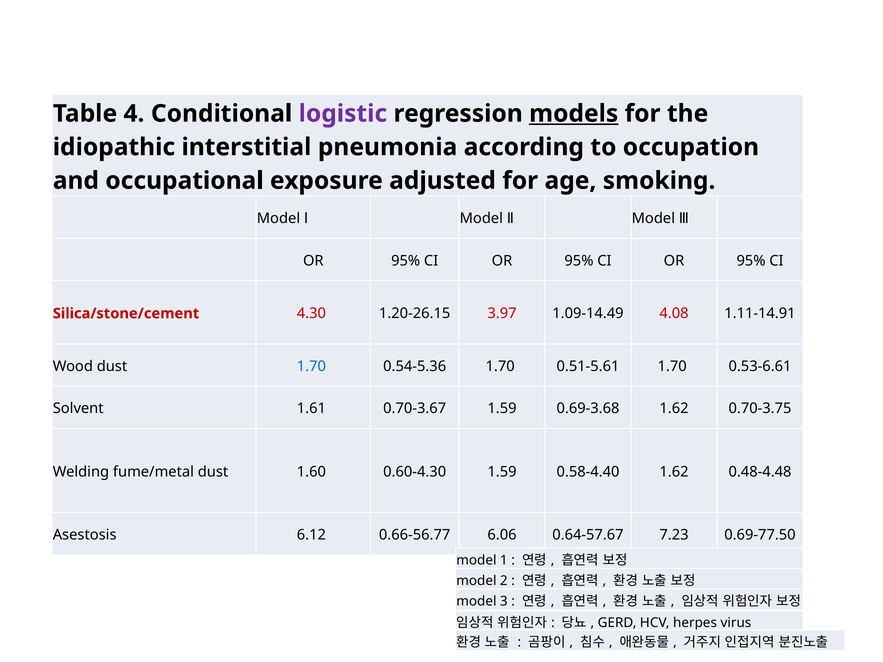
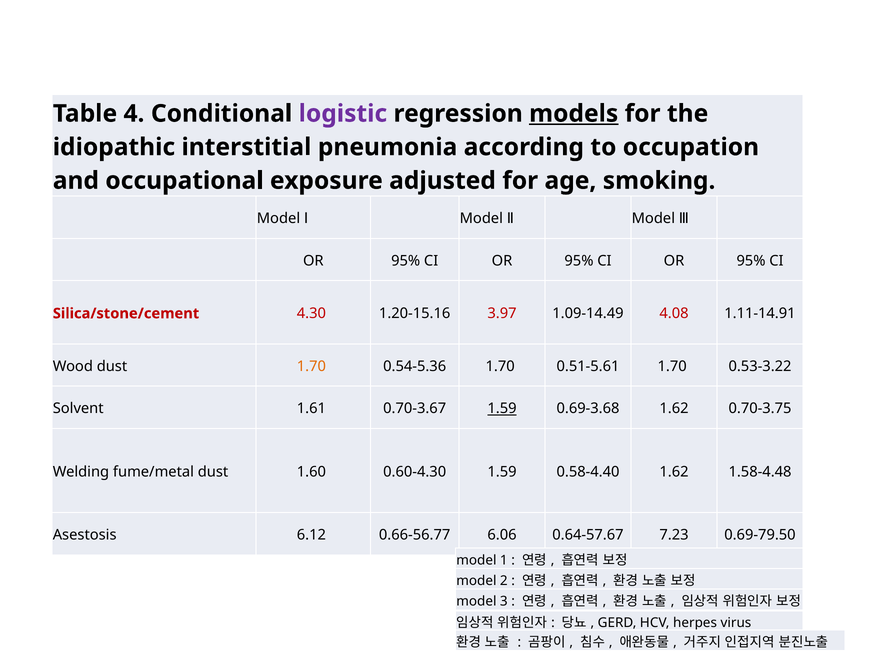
1.20-26.15: 1.20-26.15 -> 1.20-15.16 (415, 314)
1.70 colour: blue -> orange (311, 366)
0.53-6.61: 0.53-6.61 -> 0.53-3.22 (760, 366)
1.59 underline: none -> present (502, 409)
0.48-4.48: 0.48-4.48 -> 1.58-4.48 (760, 472)
0.69-77.50: 0.69-77.50 -> 0.69-79.50 (760, 535)
